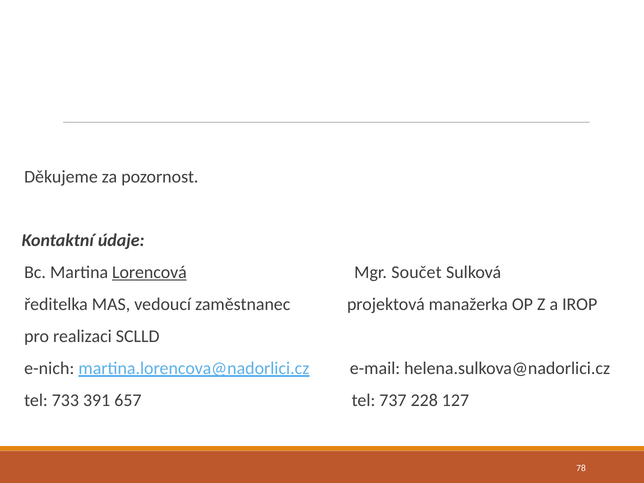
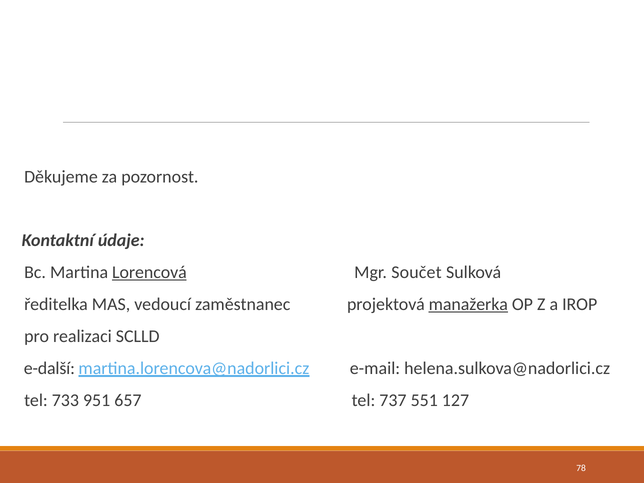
manažerka underline: none -> present (468, 304)
e-nich: e-nich -> e-další (49, 368)
391: 391 -> 951 (97, 400)
228: 228 -> 551 (424, 400)
